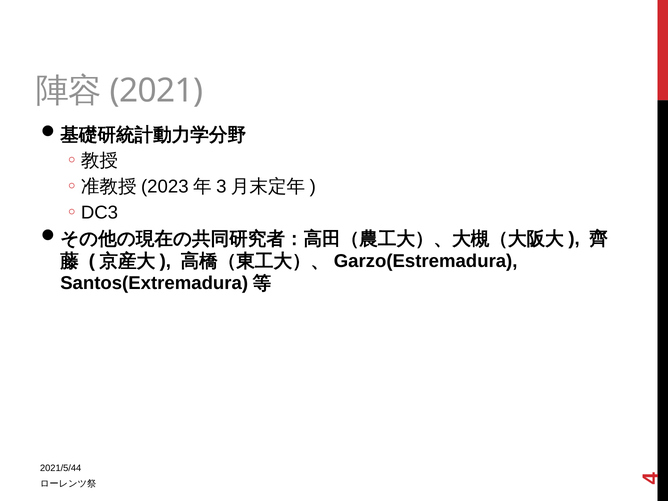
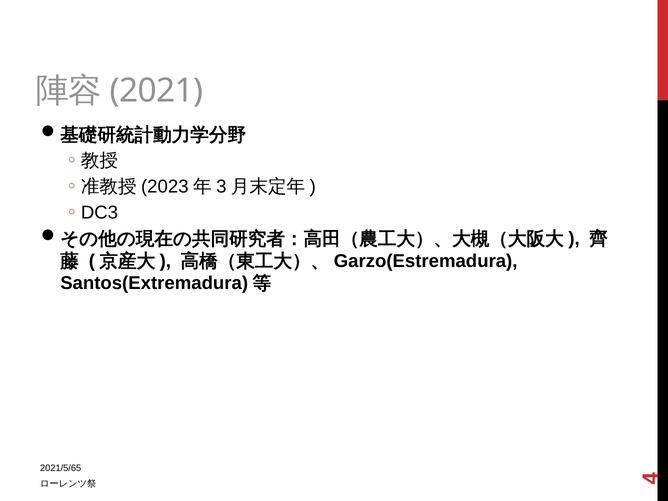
2021/5/44: 2021/5/44 -> 2021/5/65 (61, 468)
